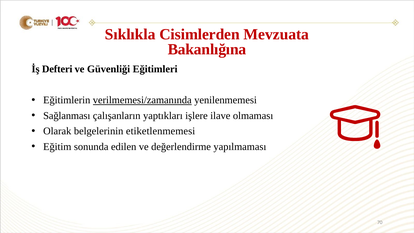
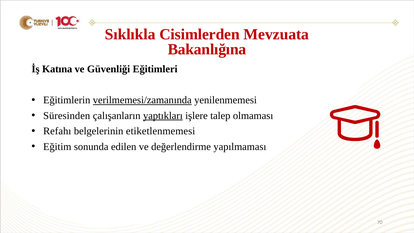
Defteri: Defteri -> Katına (57, 69)
Sağlanması: Sağlanması -> Süresinden (67, 116)
yaptıkları underline: none -> present (163, 116)
ilave: ilave -> talep (220, 116)
Olarak: Olarak -> Refahı (57, 131)
